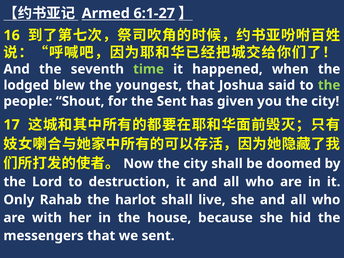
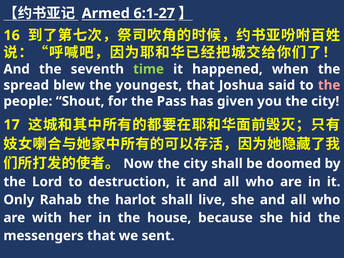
lodged: lodged -> spread (26, 85)
the colour: light green -> pink (329, 85)
the Sent: Sent -> Pass (172, 101)
